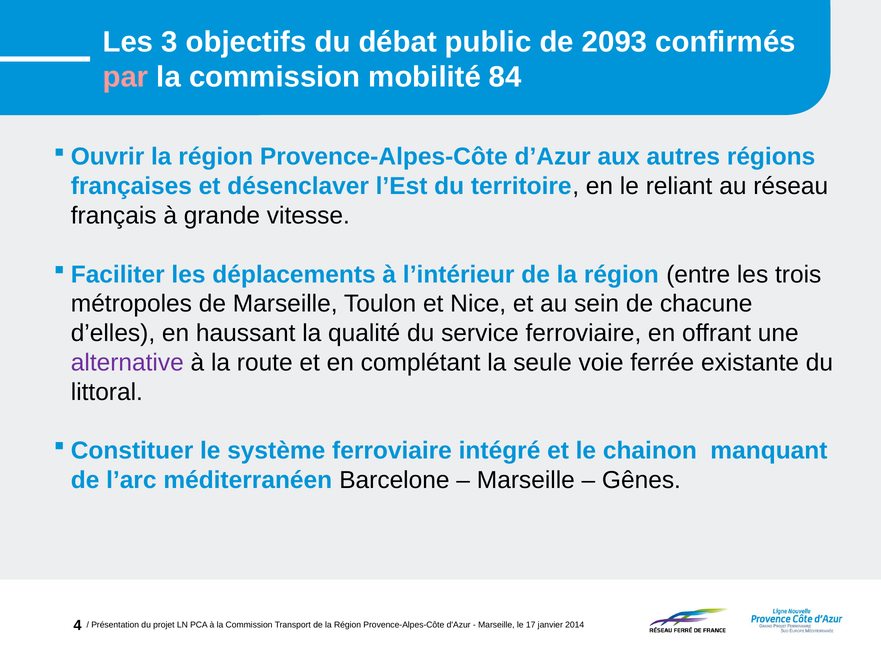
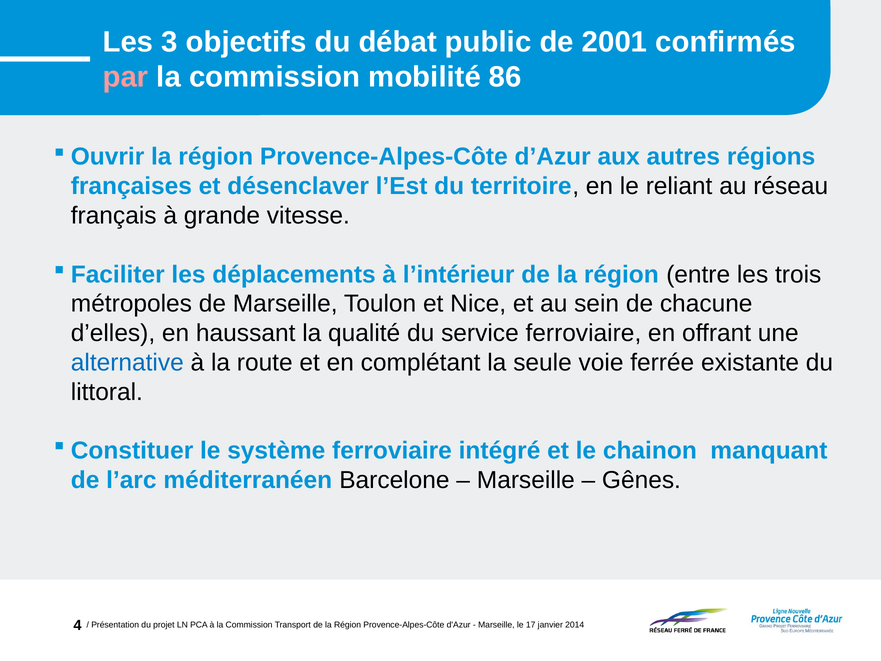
2093: 2093 -> 2001 (615, 42)
84: 84 -> 86 (505, 77)
alternative colour: purple -> blue (127, 362)
